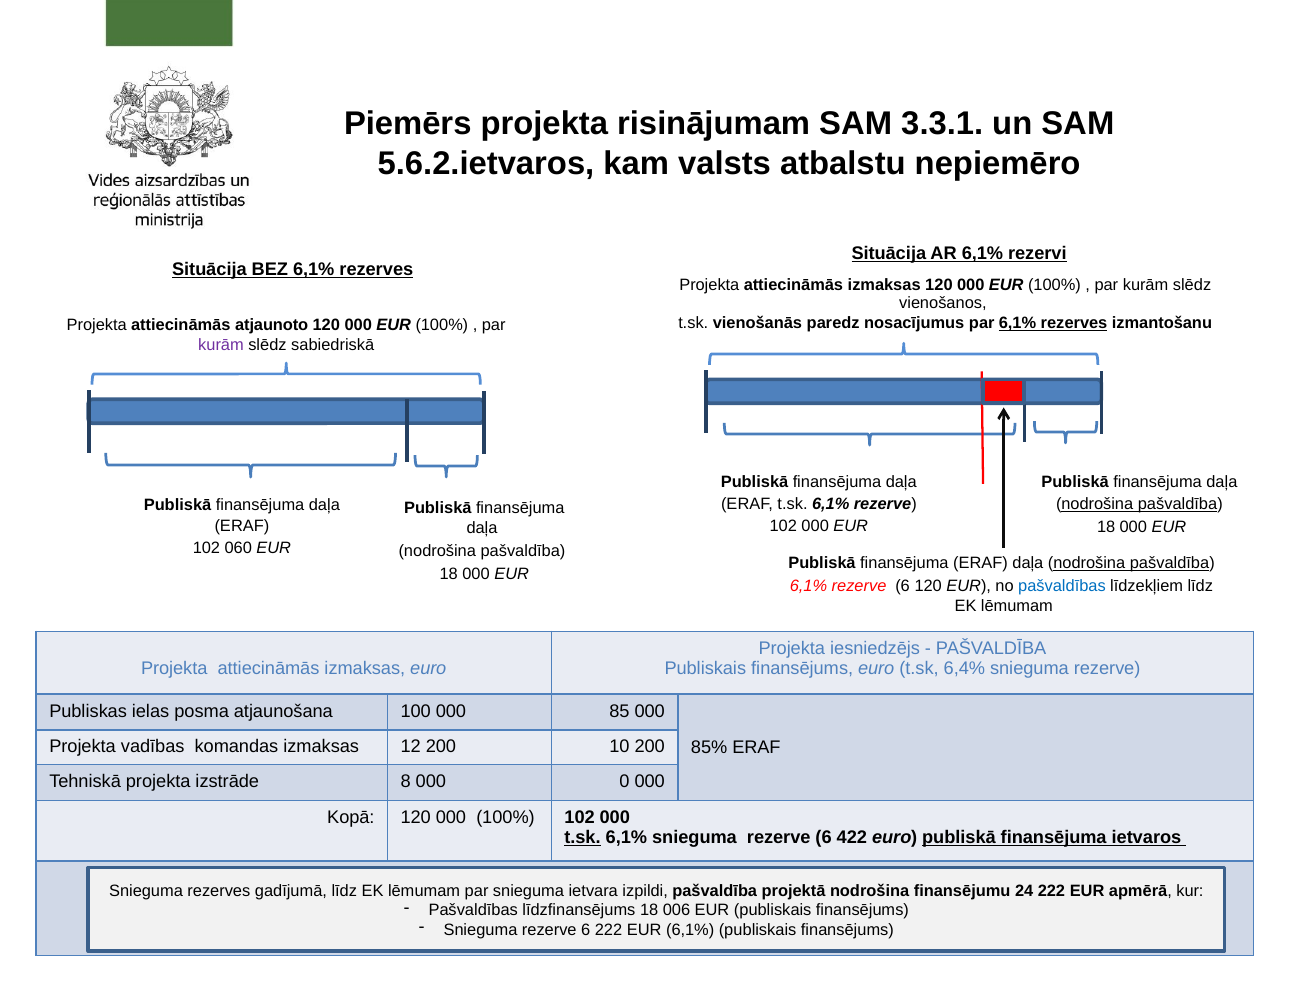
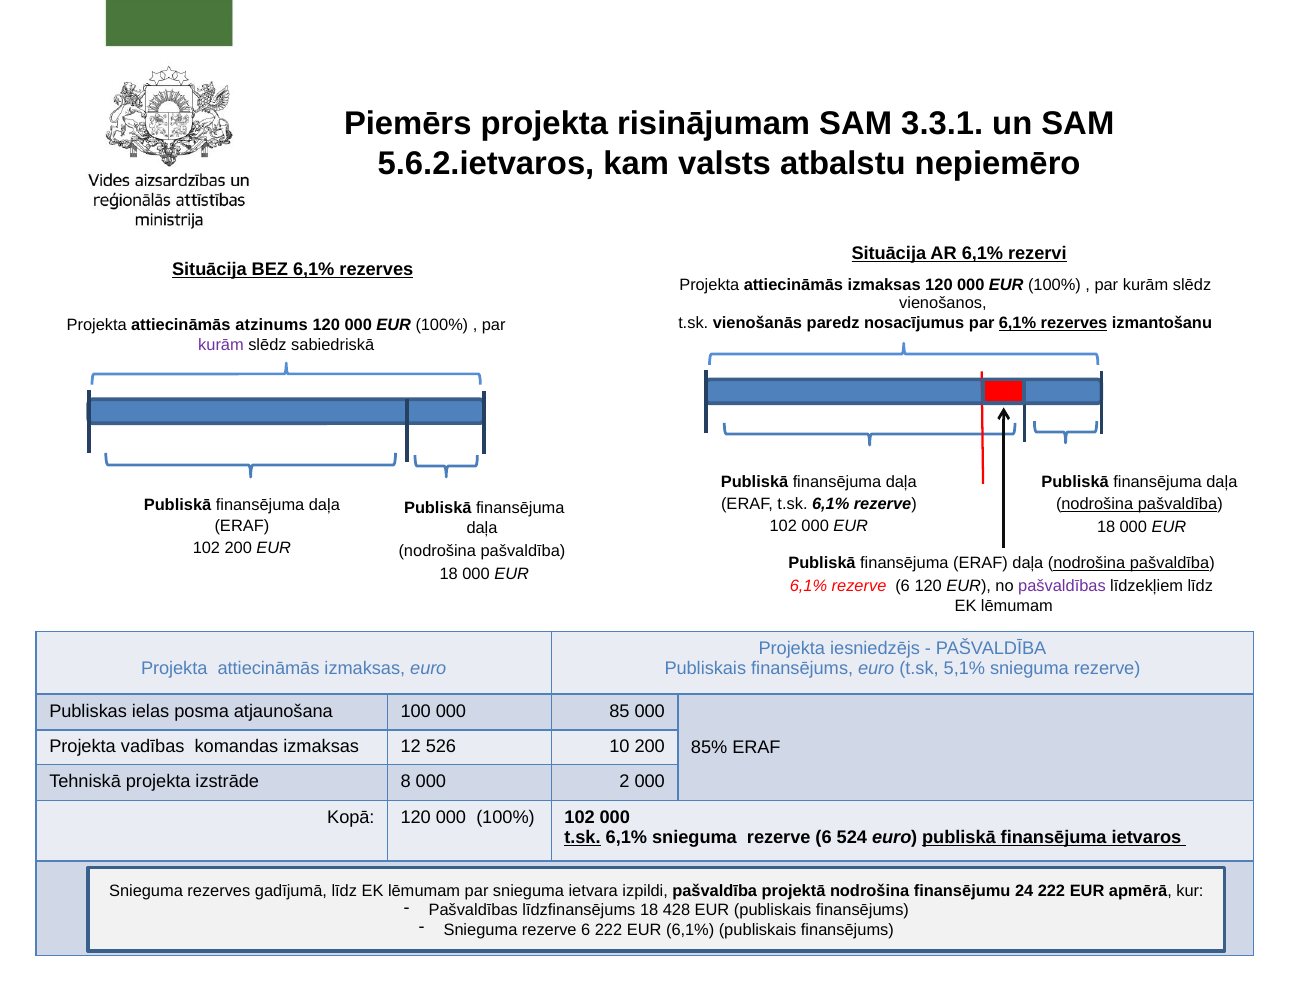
atjaunoto: atjaunoto -> atzinums (272, 325)
102 060: 060 -> 200 (238, 548)
pašvaldības colour: blue -> purple (1062, 586)
6,4%: 6,4% -> 5,1% (964, 669)
12 200: 200 -> 526 (441, 747)
0: 0 -> 2 (625, 781)
422: 422 -> 524 (852, 838)
006: 006 -> 428 (676, 910)
